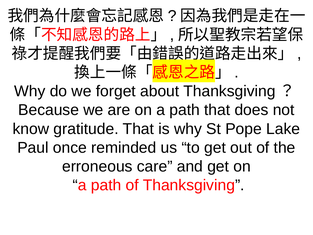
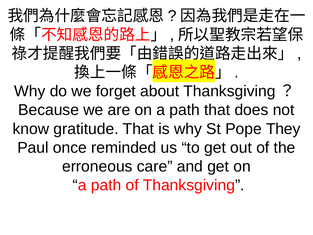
Lake: Lake -> They (283, 129)
